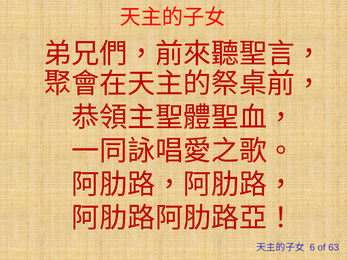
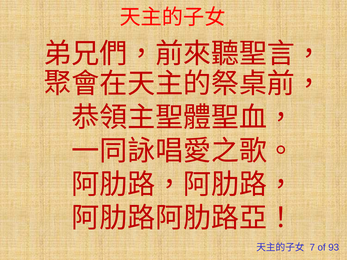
6: 6 -> 7 (312, 248)
63: 63 -> 93 (334, 248)
